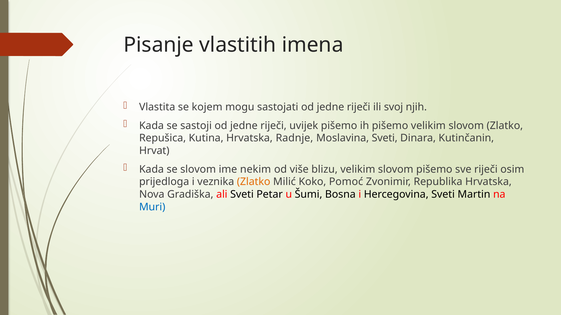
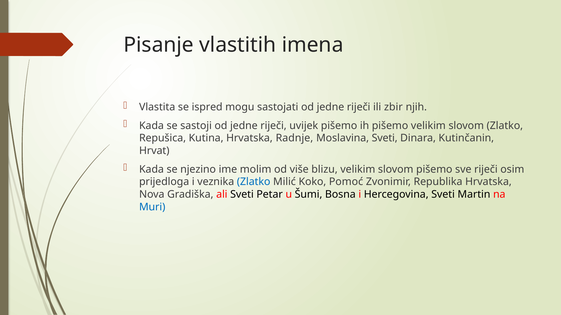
kojem: kojem -> ispred (207, 107)
svoj: svoj -> zbir (393, 107)
se slovom: slovom -> njezino (198, 170)
nekim: nekim -> molim (256, 170)
Zlatko colour: orange -> blue (254, 182)
